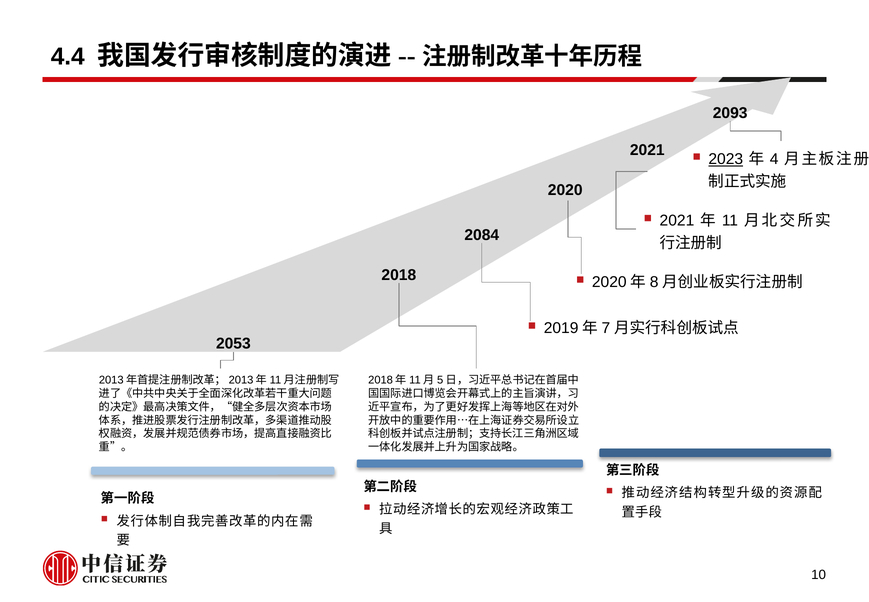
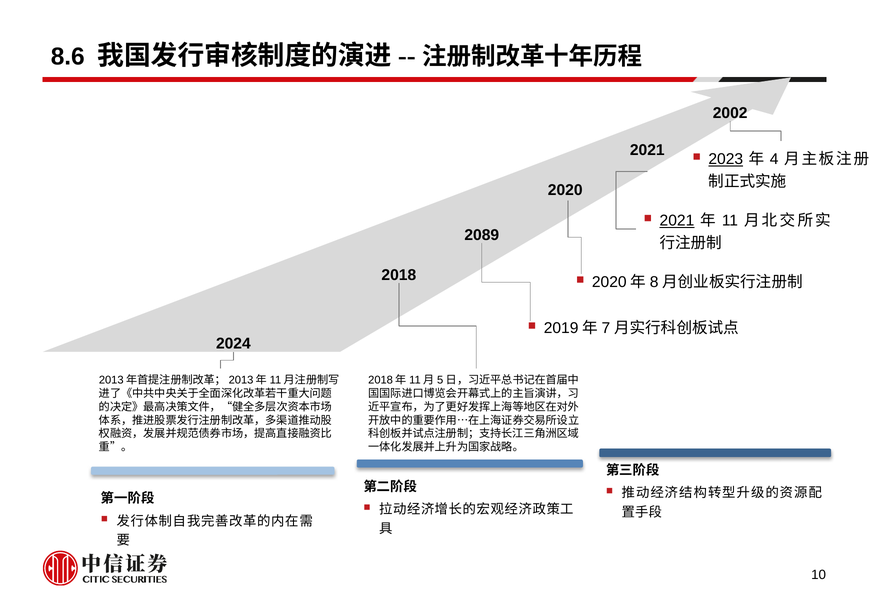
4.4: 4.4 -> 8.6 (68, 57)
2093: 2093 -> 2002 (730, 113)
2021 underline: none -> present (677, 221)
2084: 2084 -> 2089 (482, 235)
2053: 2053 -> 2024 (233, 343)
